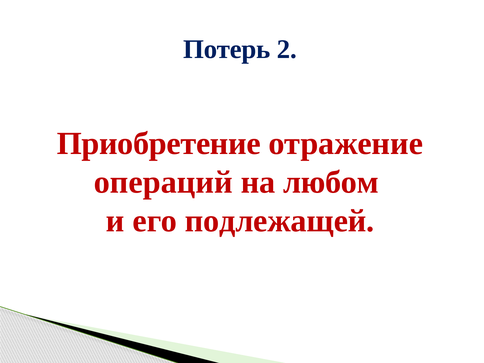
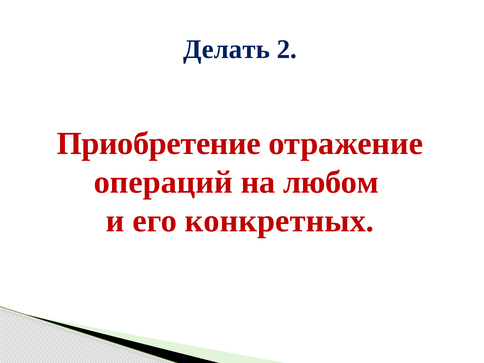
Потерь: Потерь -> Делать (227, 49)
подлежащей: подлежащей -> конкретных (279, 221)
